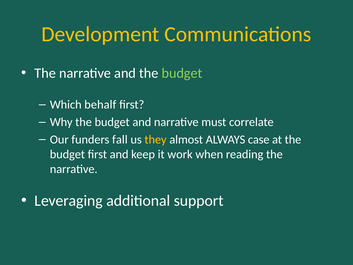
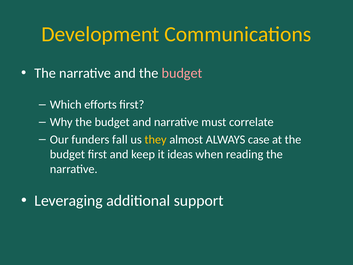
budget colour: light green -> pink (182, 73)
behalf: behalf -> efforts (100, 105)
work: work -> ideas (180, 154)
